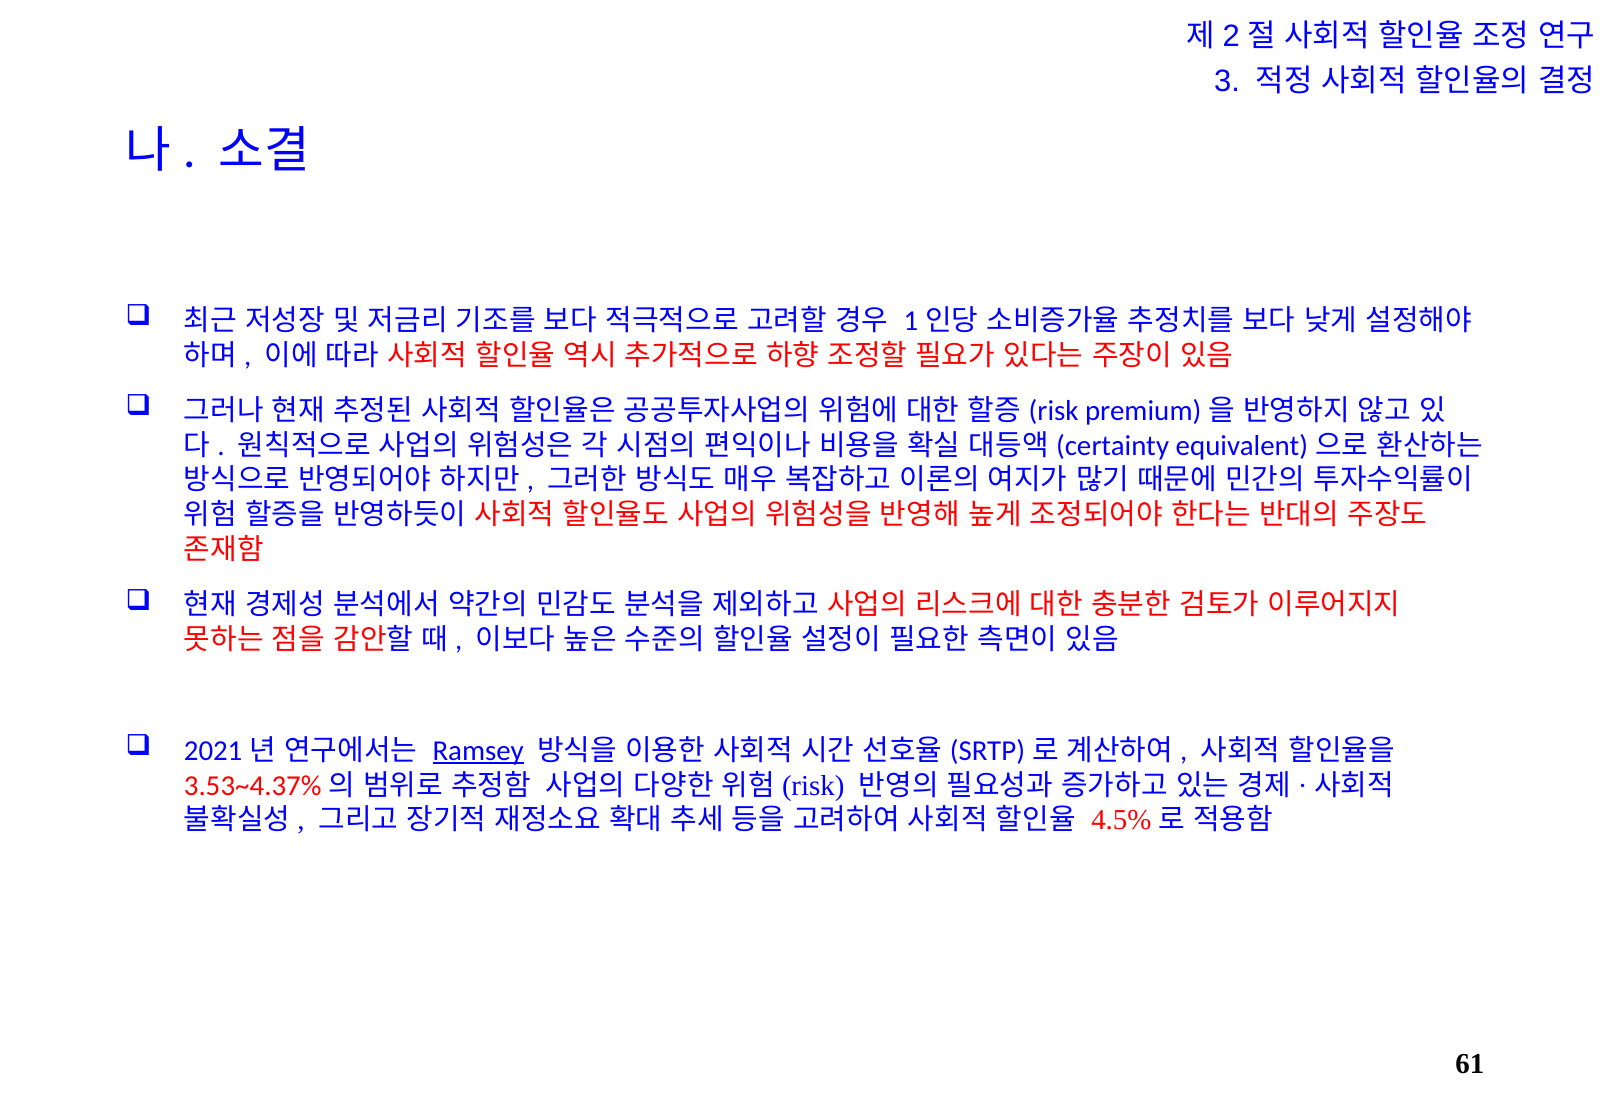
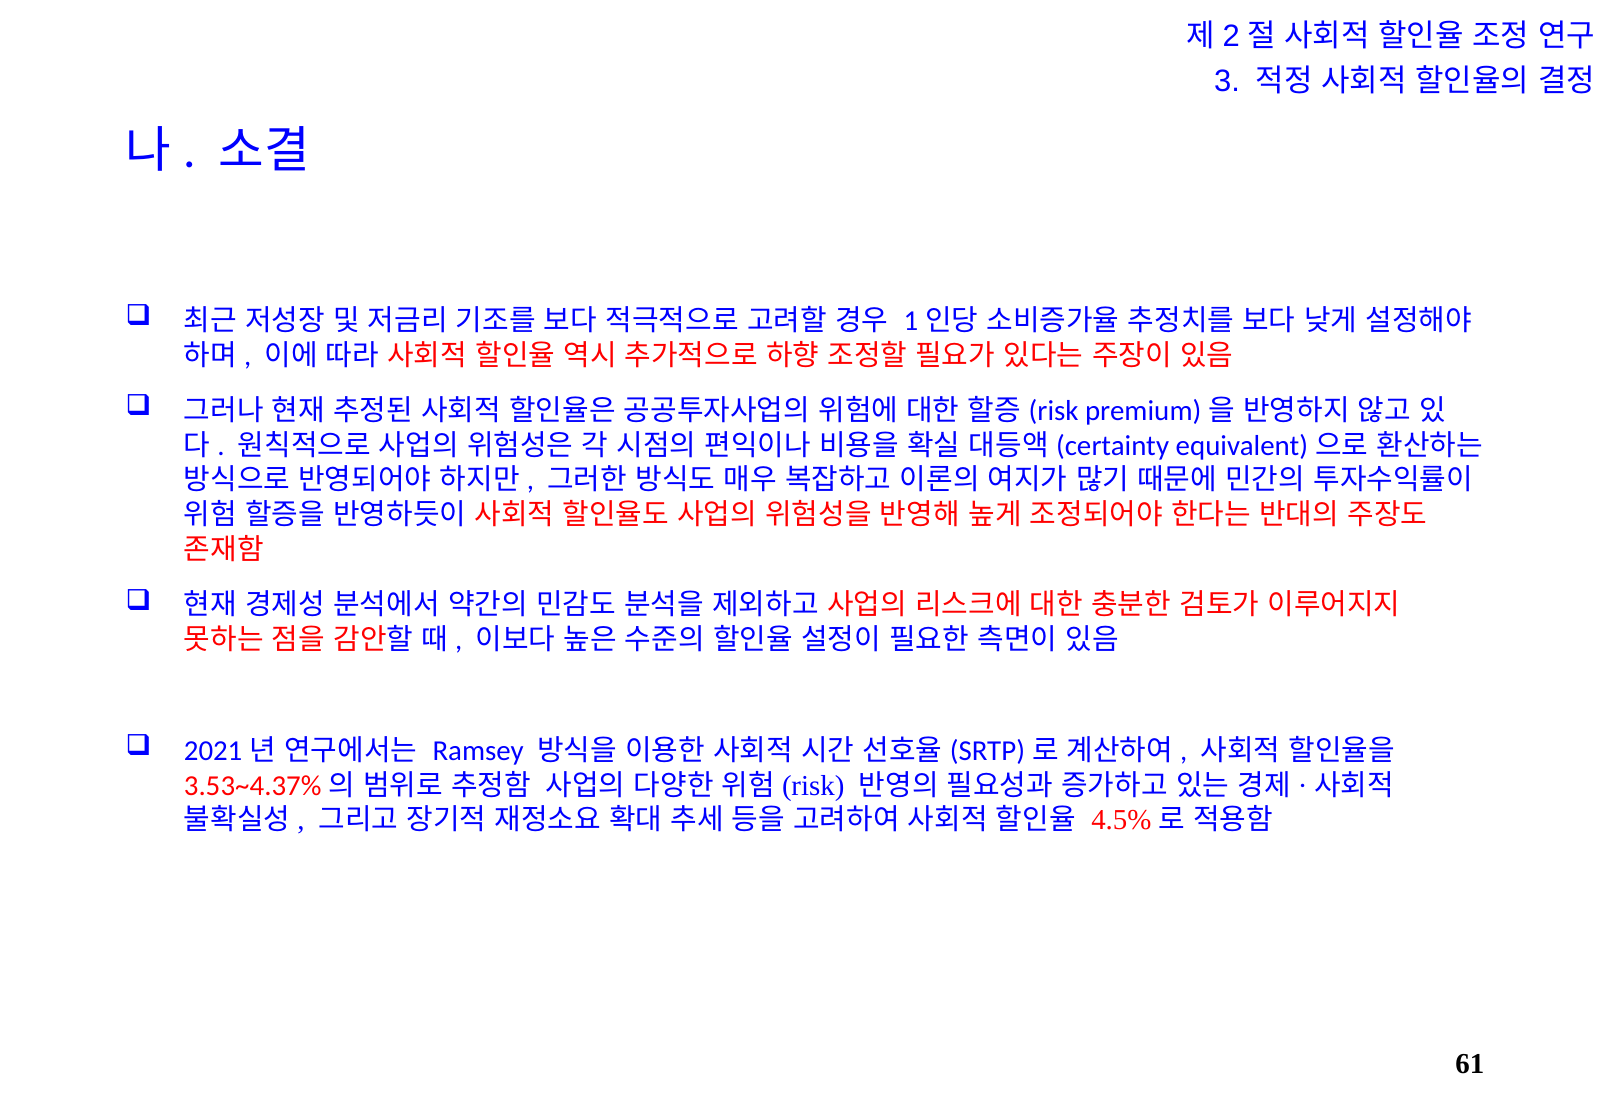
Ramsey underline: present -> none (478, 751)
